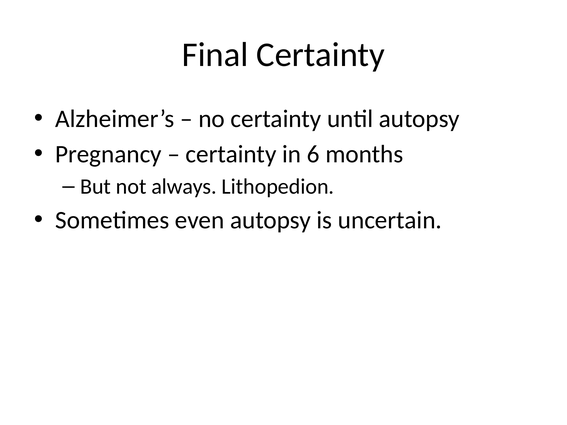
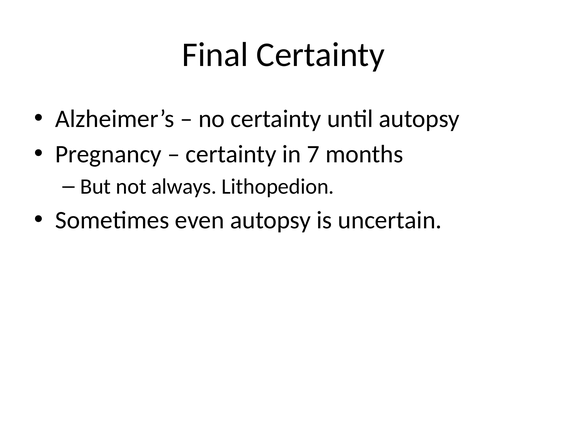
6: 6 -> 7 (313, 154)
